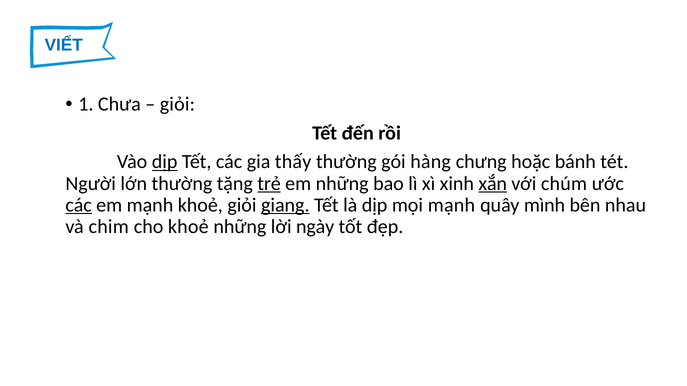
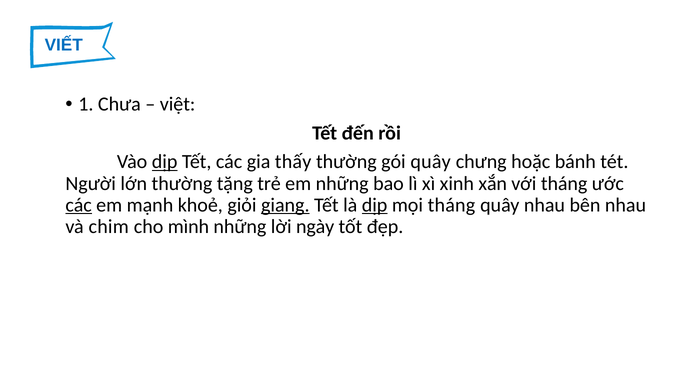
giỏi: giỏi -> việt (178, 105)
gói hàng: hàng -> quây (431, 162)
trẻ underline: present -> none (269, 184)
xắn underline: present -> none (493, 184)
với chúm: chúm -> tháng (564, 184)
dịp underline: none -> present (375, 205)
mọi mạnh: mạnh -> tháng (451, 205)
quây mình: mình -> nhau (544, 205)
cho khoẻ: khoẻ -> mình (188, 227)
